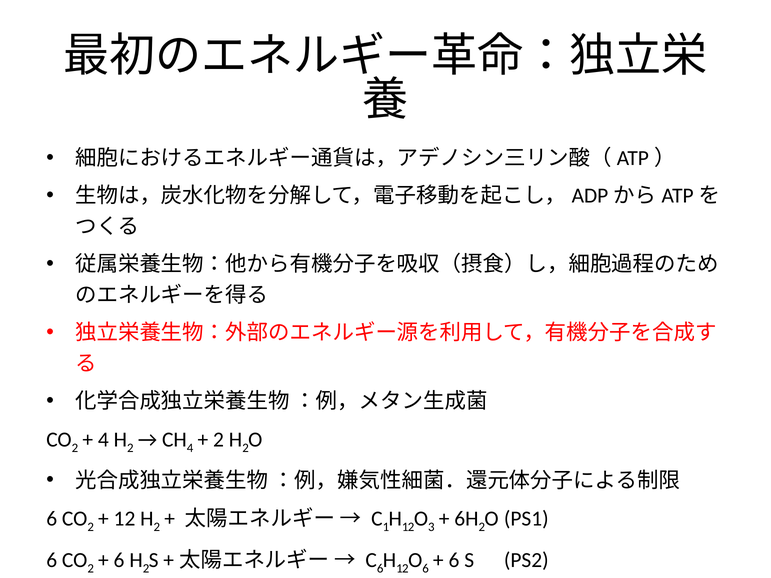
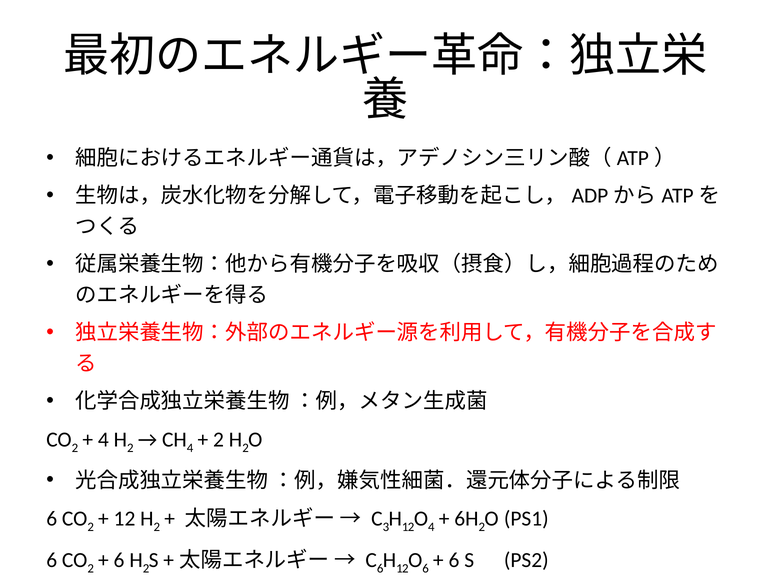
1: 1 -> 3 (386, 527)
3: 3 -> 4 (431, 527)
